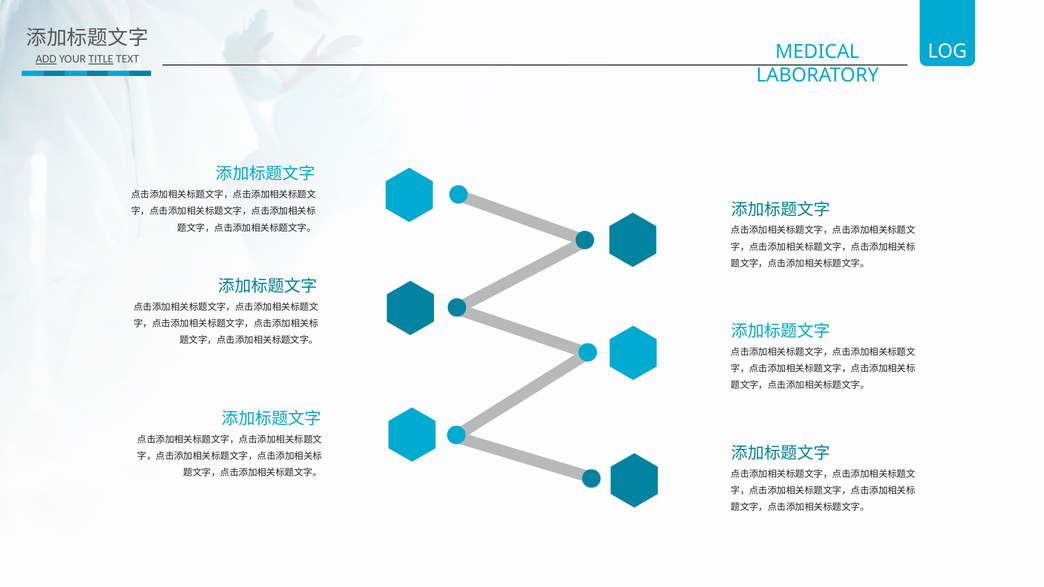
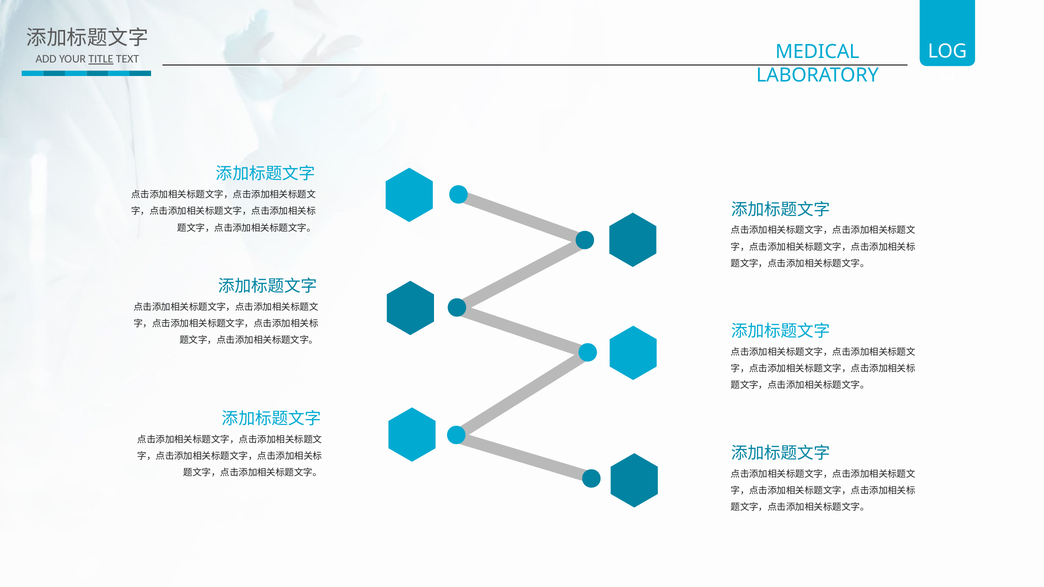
ADD underline: present -> none (46, 59)
